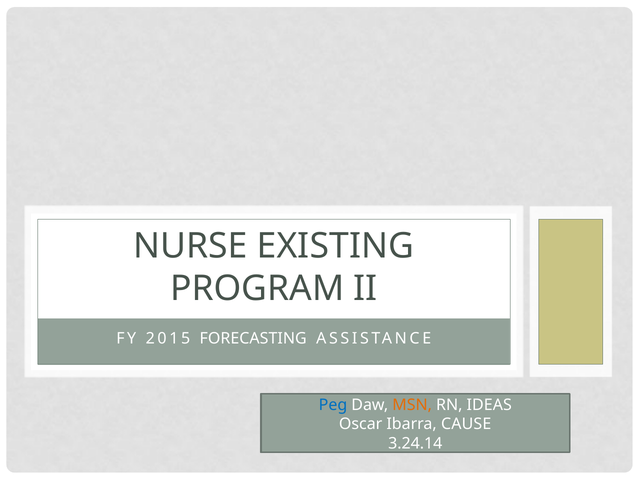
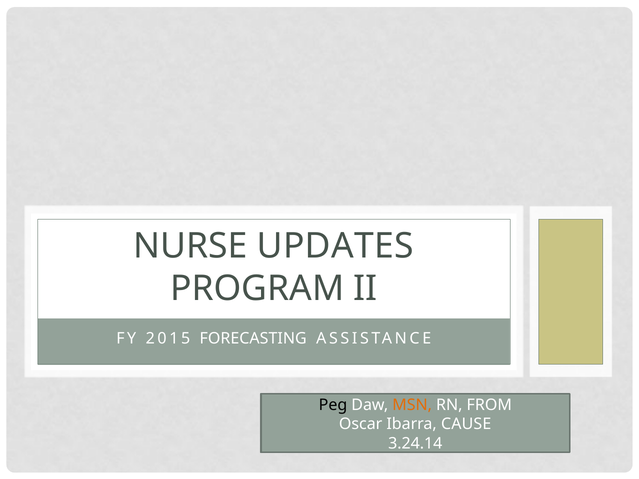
EXISTING: EXISTING -> UPDATES (335, 246)
Peg colour: blue -> black (333, 405)
IDEAS: IDEAS -> FROM (489, 405)
